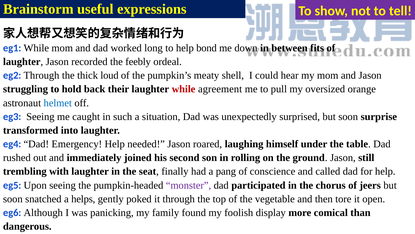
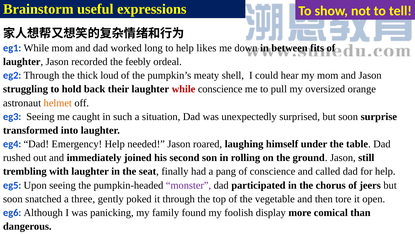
bond: bond -> likes (206, 48)
while agreement: agreement -> conscience (220, 89)
helmet colour: blue -> orange (58, 103)
helps: helps -> three (83, 199)
